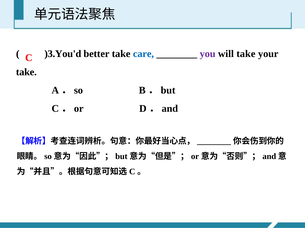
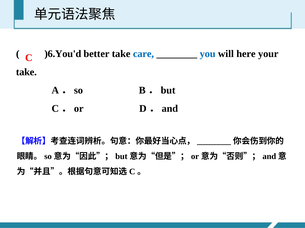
)3.You'd: )3.You'd -> )6.You'd (63, 54)
you colour: purple -> blue (208, 54)
will take: take -> here (246, 54)
